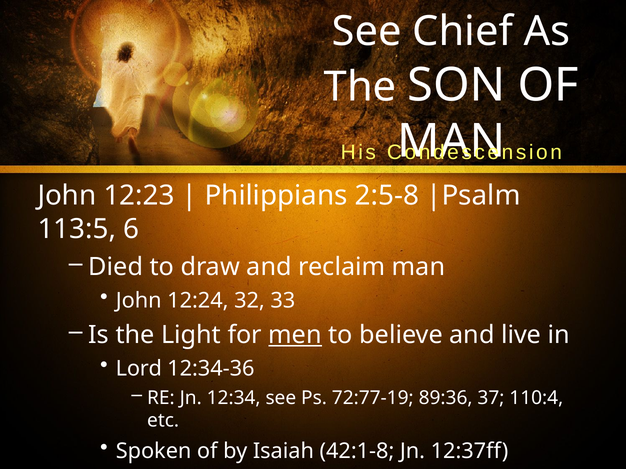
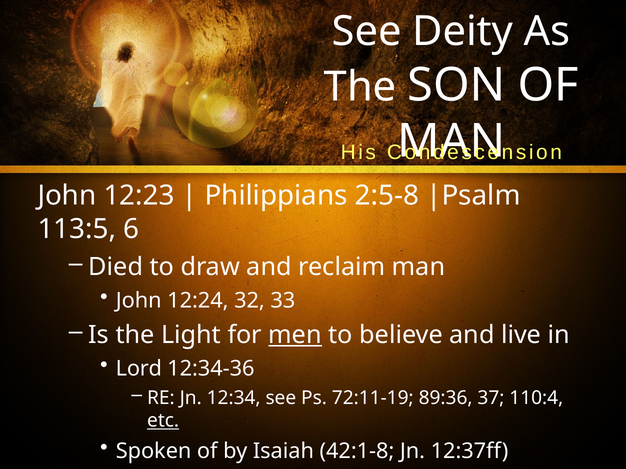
Chief: Chief -> Deity (463, 32)
72:77-19: 72:77-19 -> 72:11-19 (373, 398)
etc underline: none -> present (163, 421)
